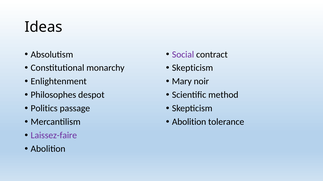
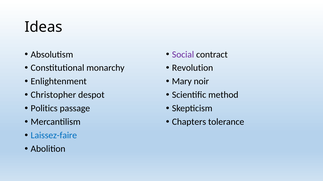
Skepticism: Skepticism -> Revolution (193, 68)
Philosophes: Philosophes -> Christopher (53, 95)
Abolition: Abolition -> Chapters (189, 122)
Laissez-faire colour: purple -> blue (54, 136)
